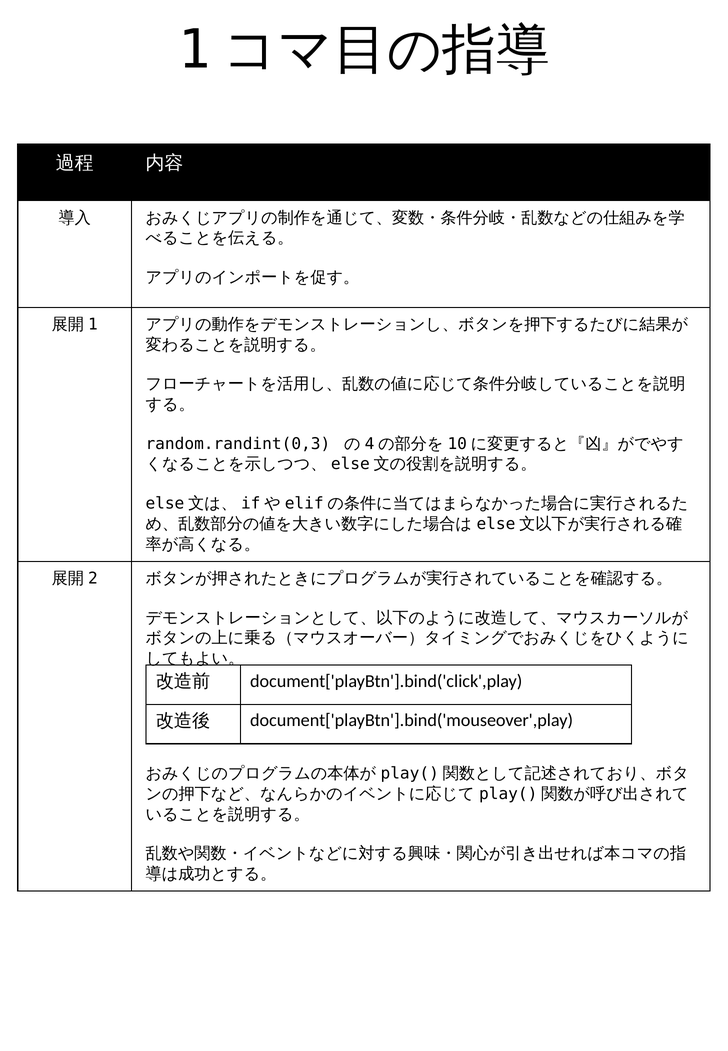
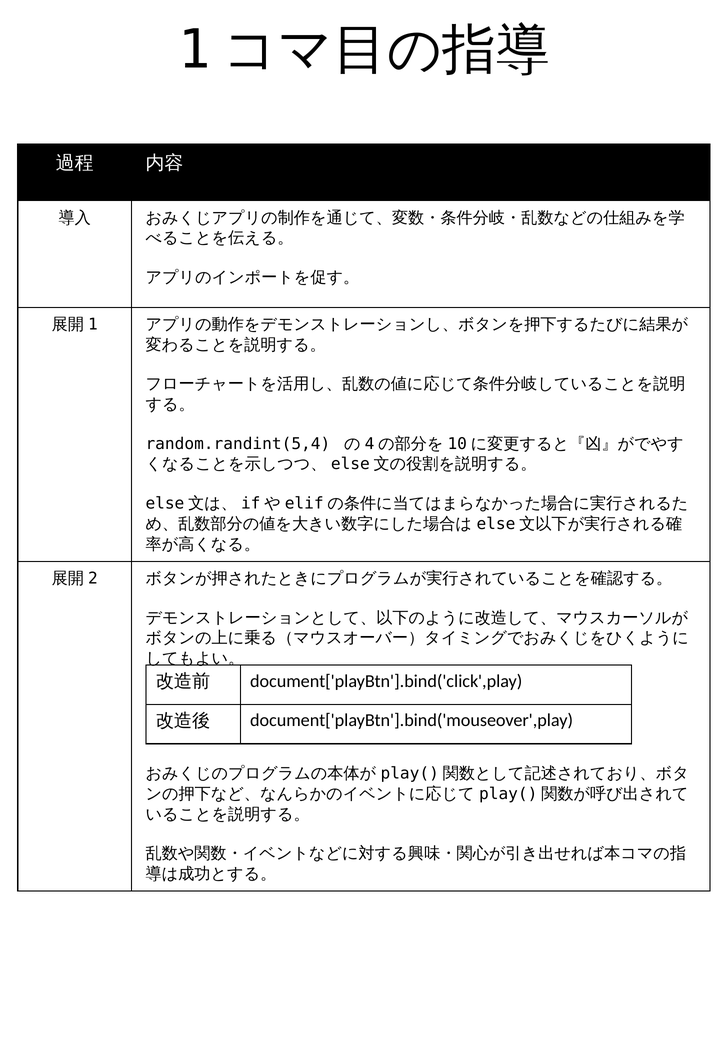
random.randint(0,3: random.randint(0,3 -> random.randint(5,4 (238, 444)
